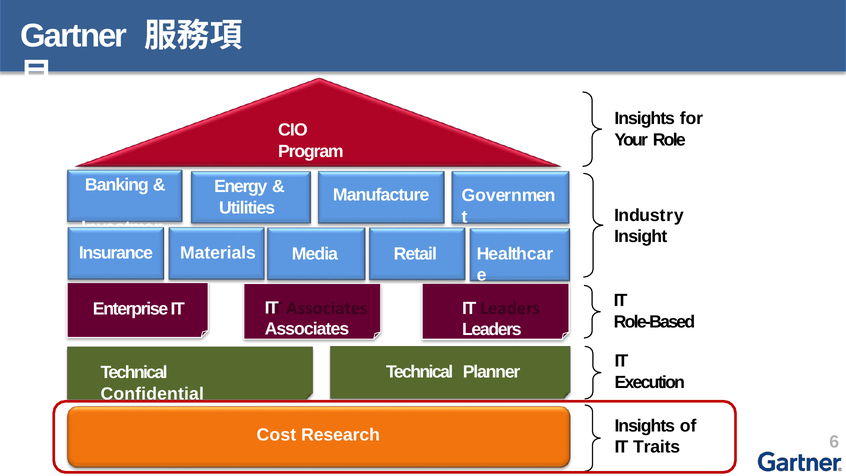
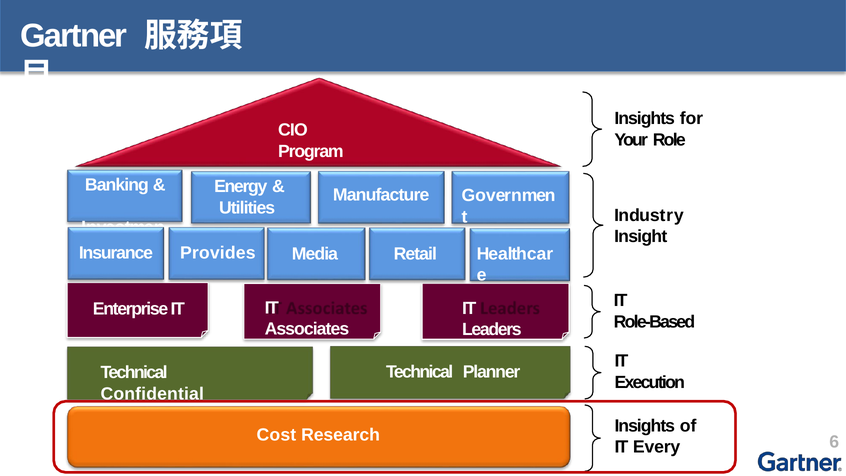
Materials: Materials -> Provides (218, 253)
Traits: Traits -> Every (657, 447)
